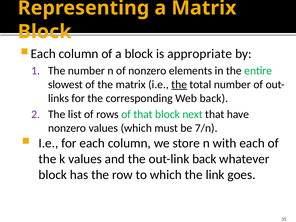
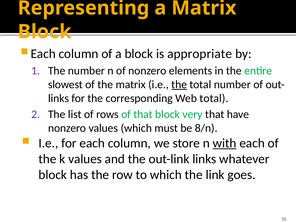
Web back: back -> total (214, 98)
next: next -> very (193, 114)
7/n: 7/n -> 8/n (206, 128)
with underline: none -> present (225, 143)
out-link back: back -> links (204, 159)
